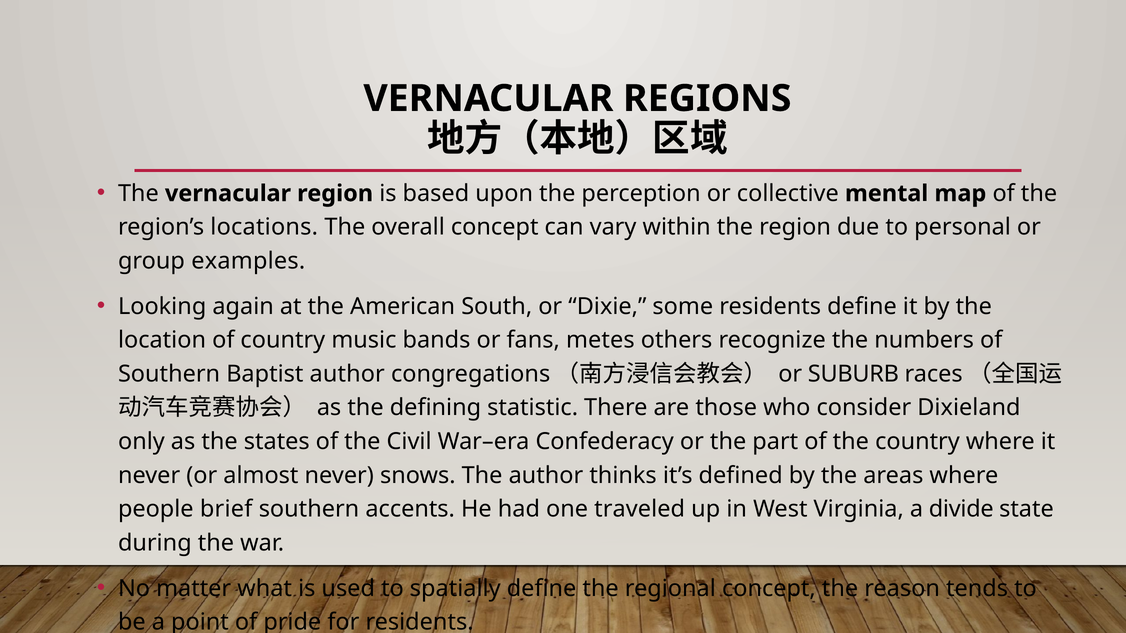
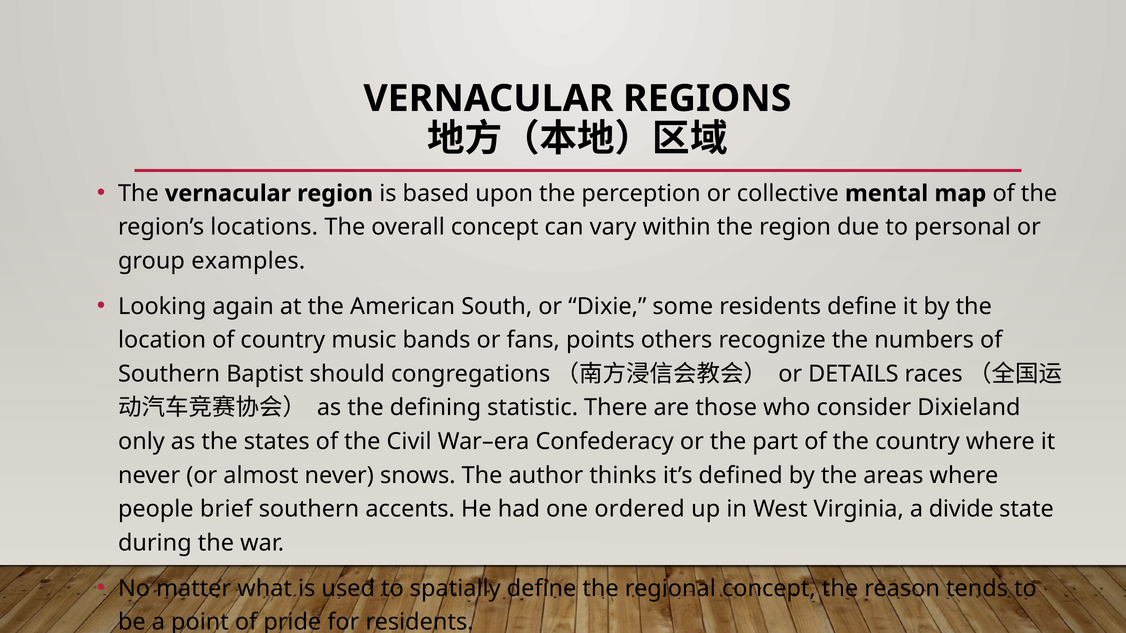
metes: metes -> points (600, 340)
Baptist author: author -> should (347, 374)
SUBURB: SUBURB -> DETAILS (853, 374)
traveled: traveled -> ordered (640, 509)
